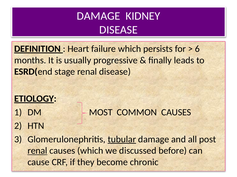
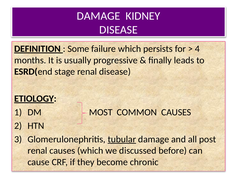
Heart: Heart -> Some (78, 49)
6: 6 -> 4 (197, 49)
renal underline: present -> none (37, 151)
